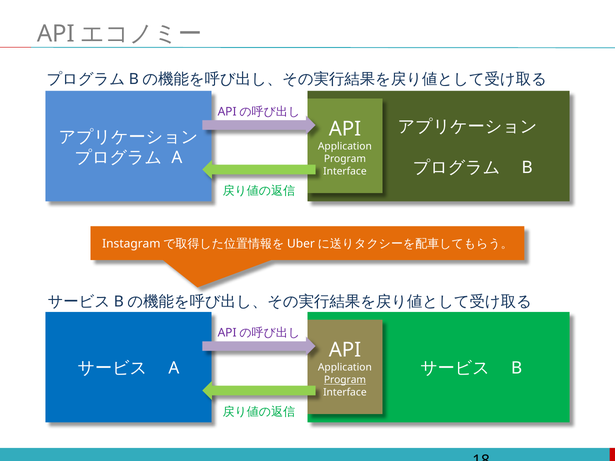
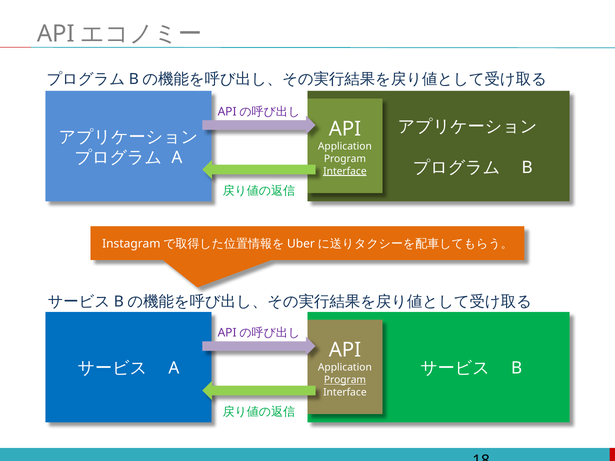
Interface underline: none -> present (345, 171)
